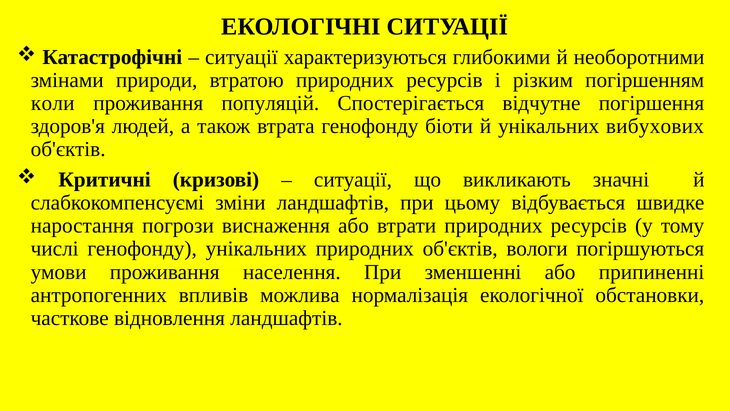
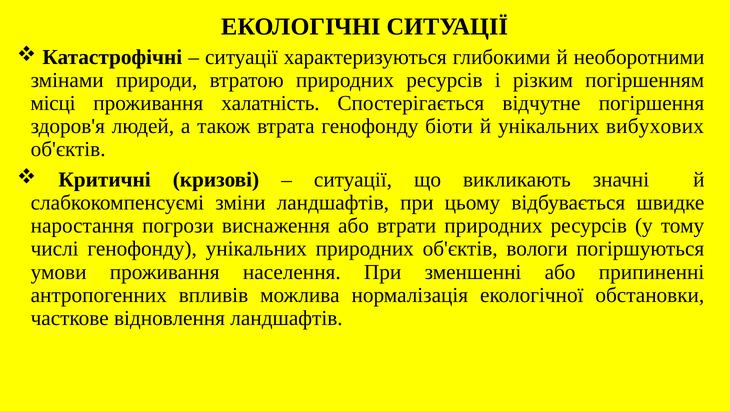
коли: коли -> місці (53, 103)
популяцій: популяцій -> халатність (270, 103)
